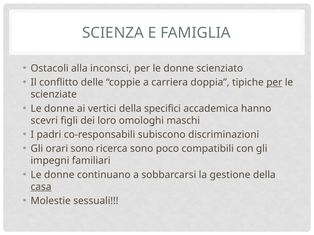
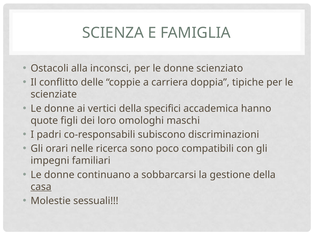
per underline: present -> none (274, 83)
scevri: scevri -> quote (44, 121)
orari sono: sono -> nelle (82, 149)
